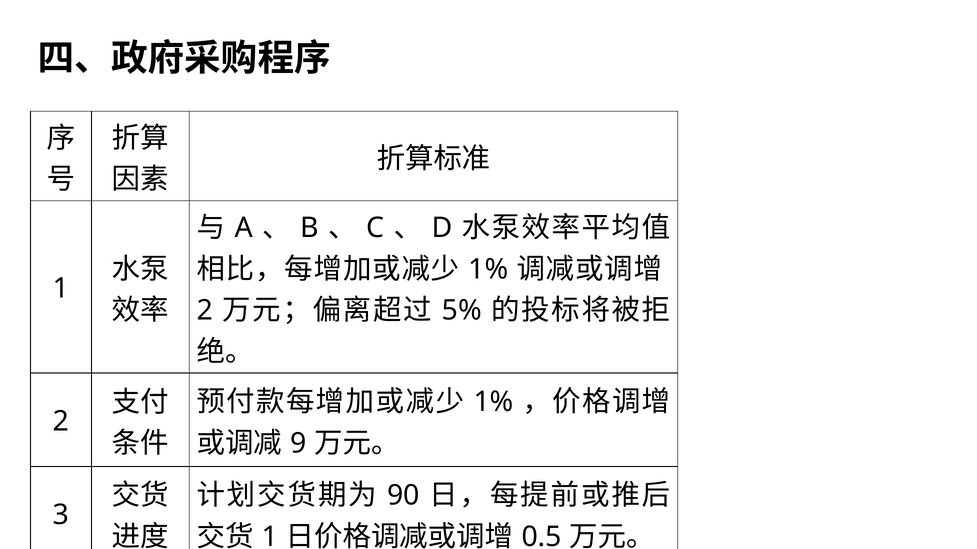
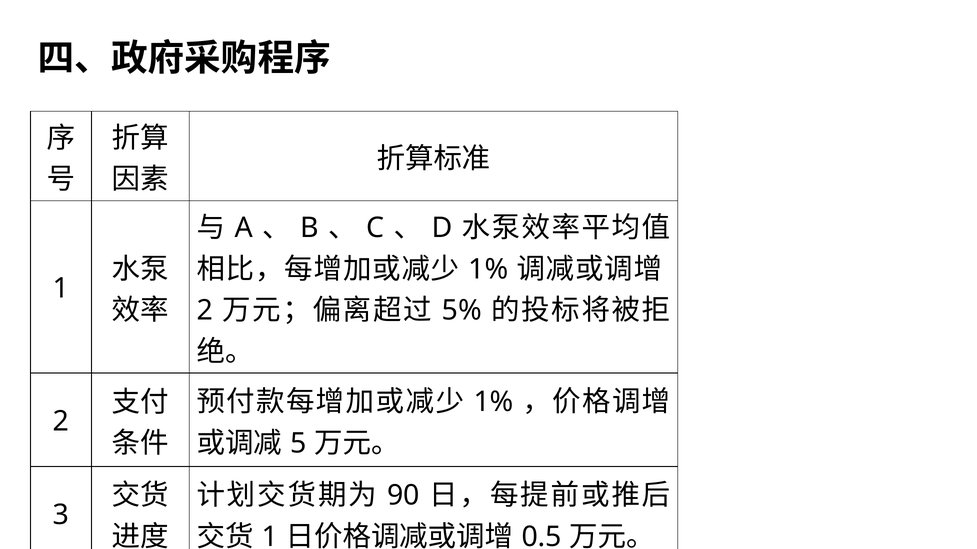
9: 9 -> 5 (298, 444)
